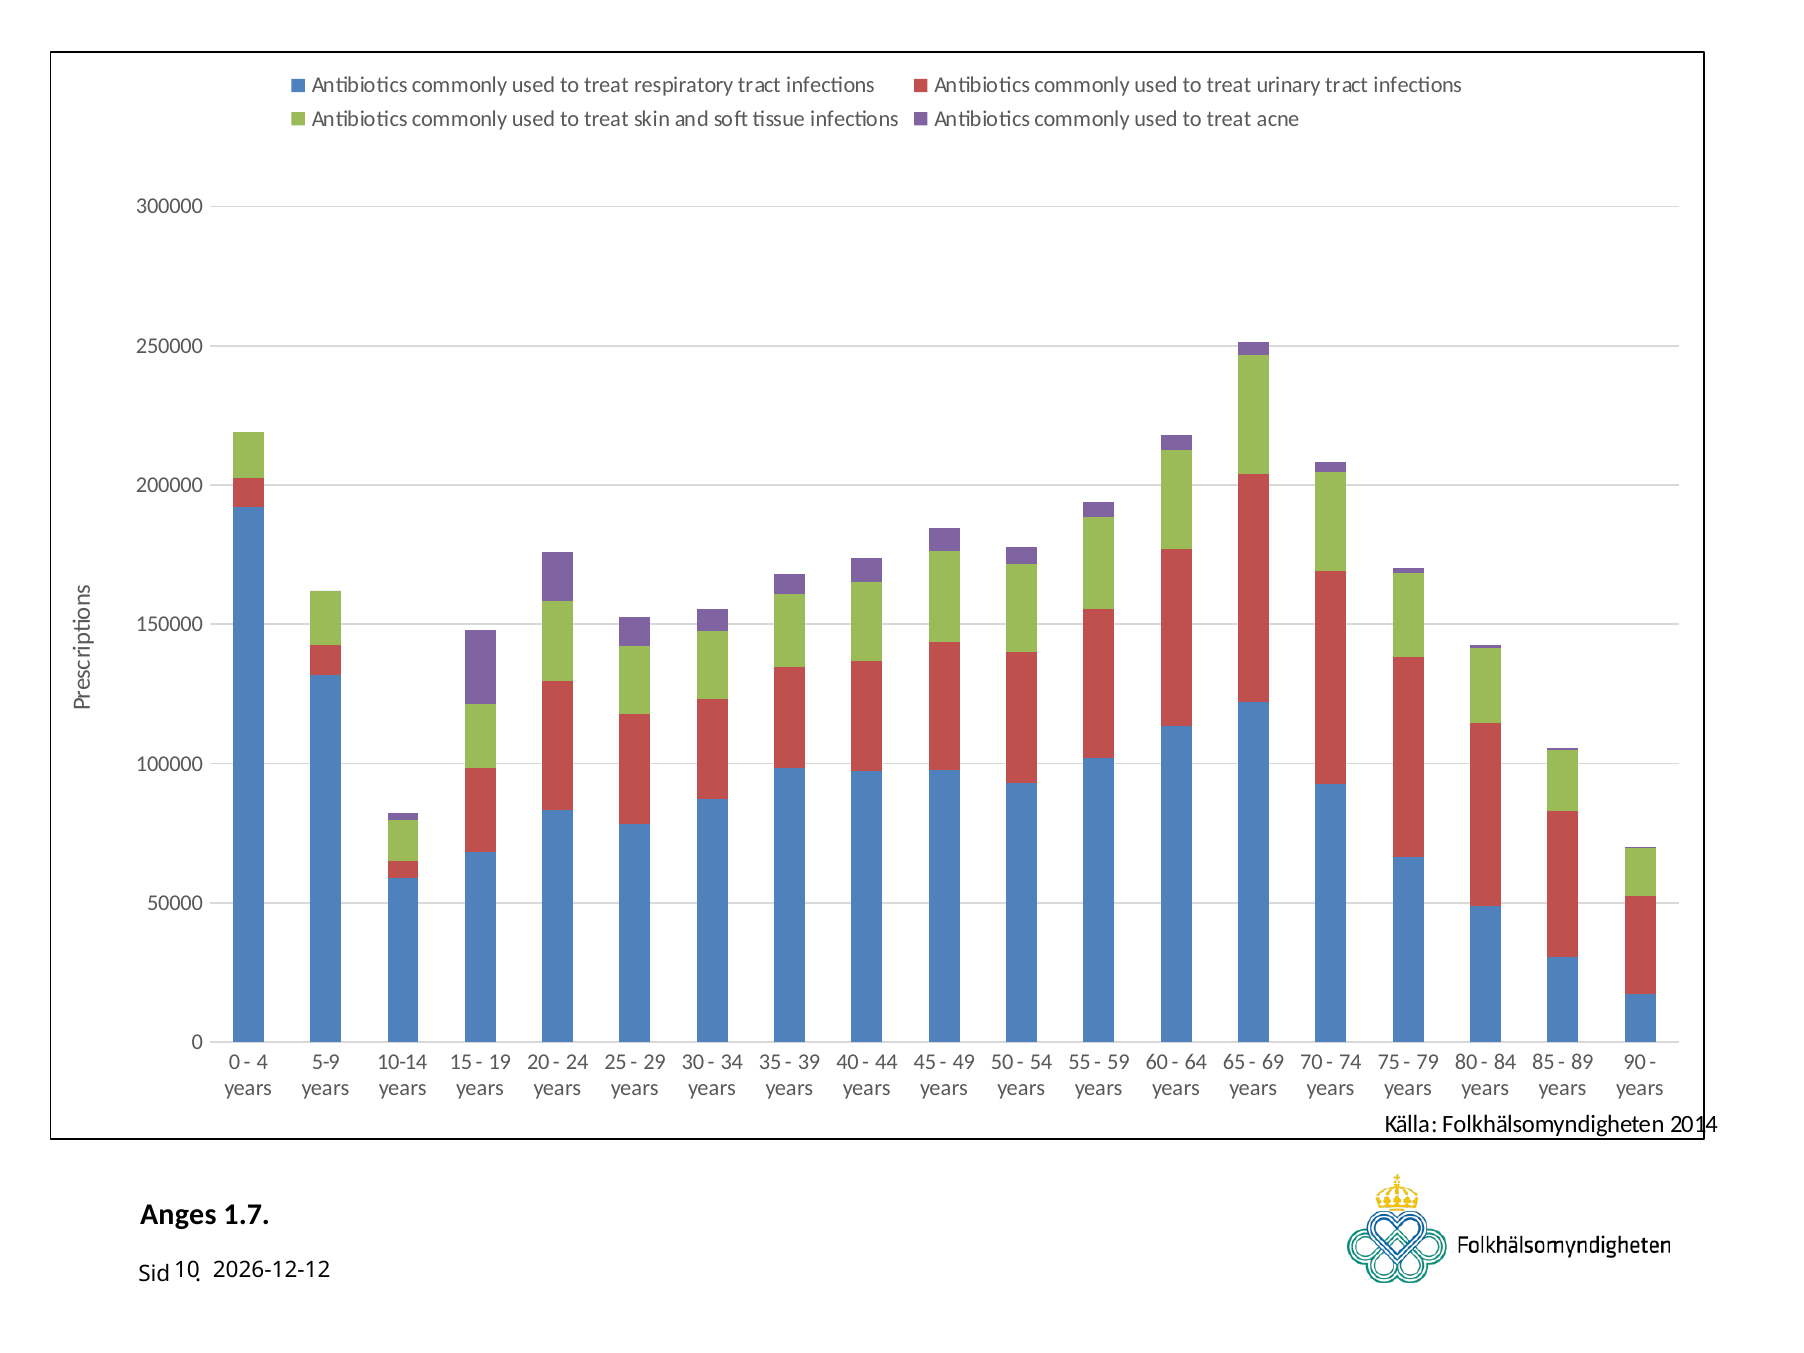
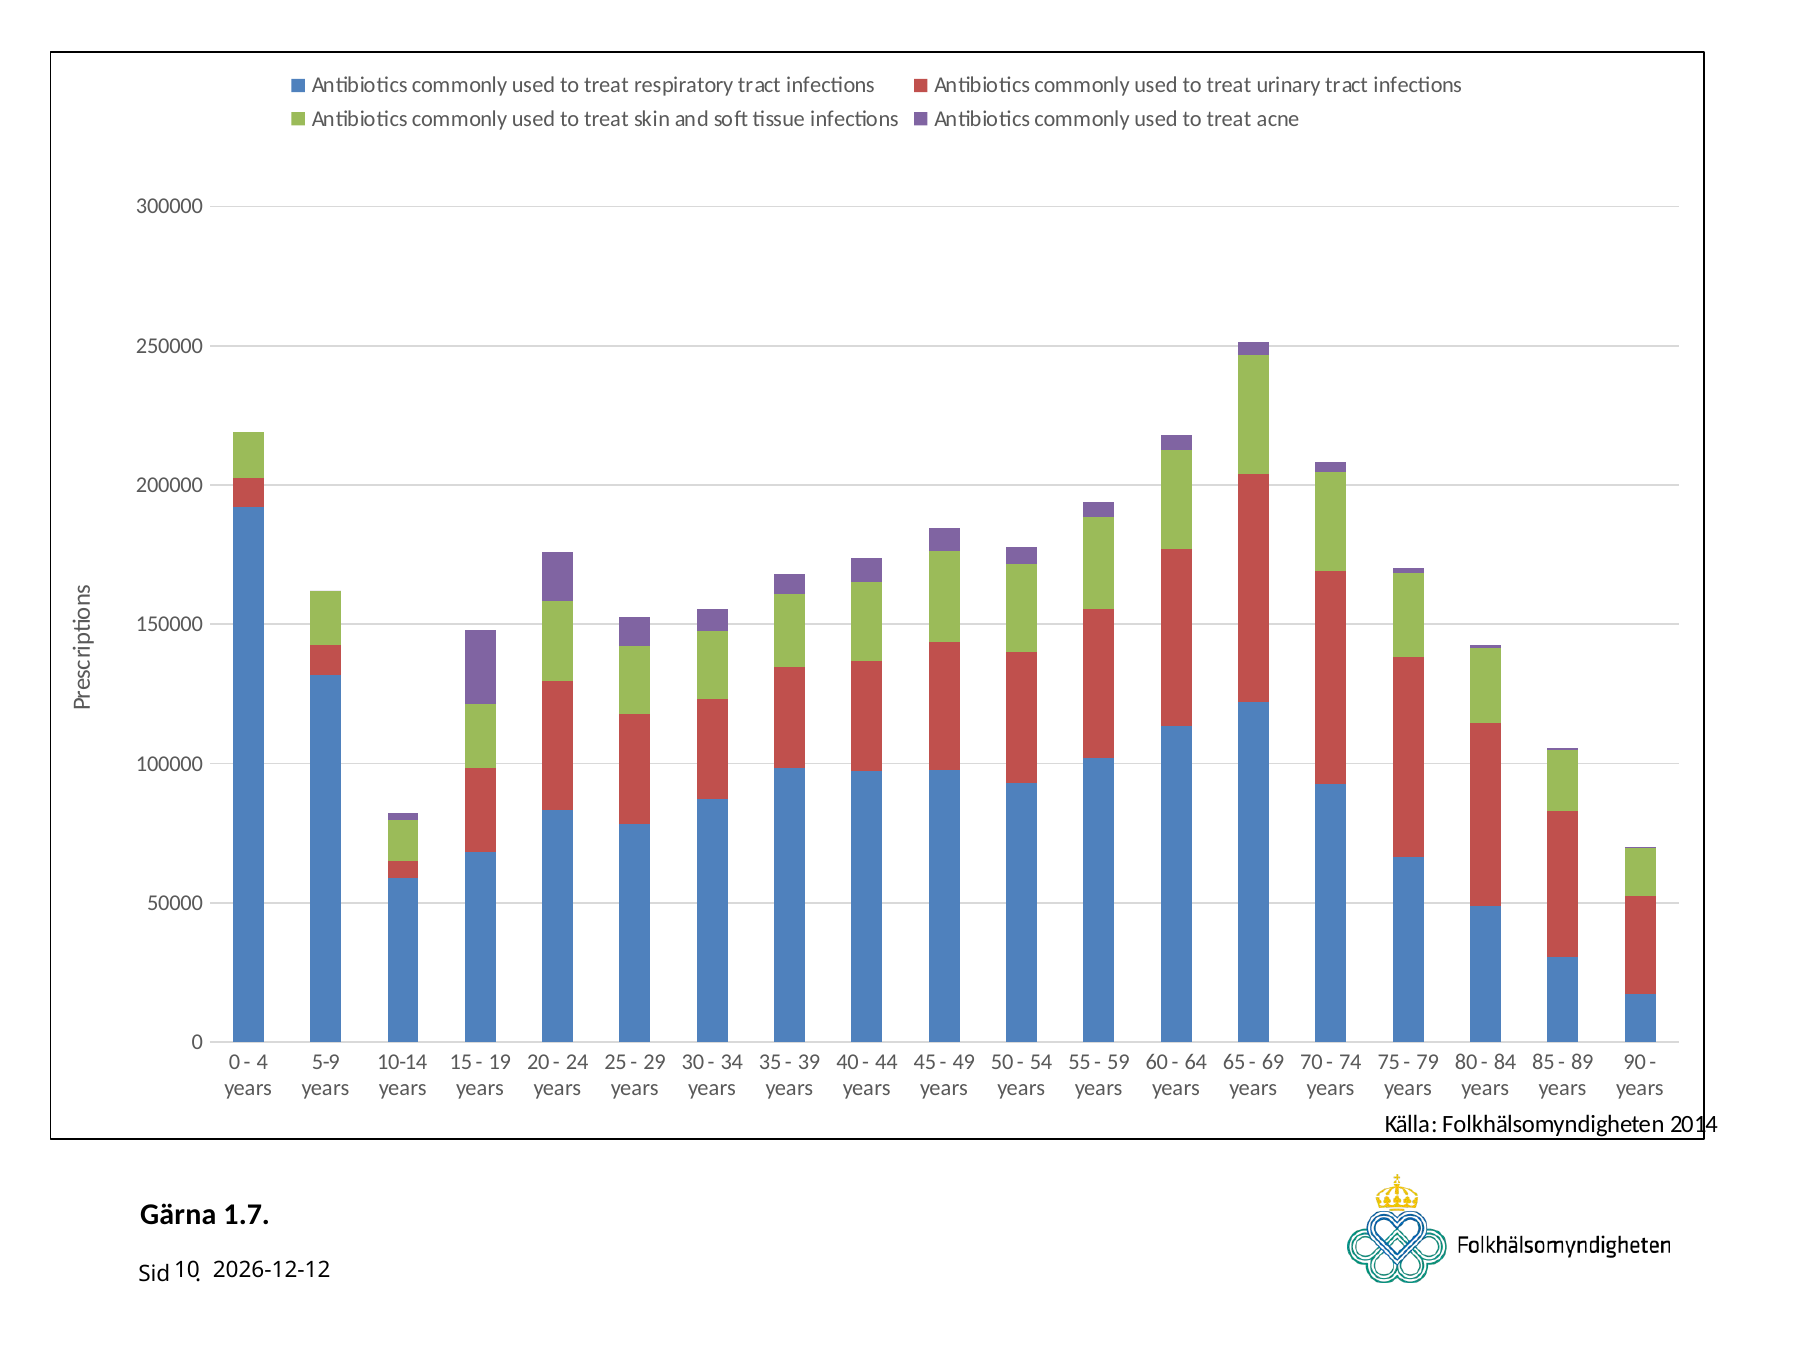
Anges: Anges -> Gärna (178, 1215)
